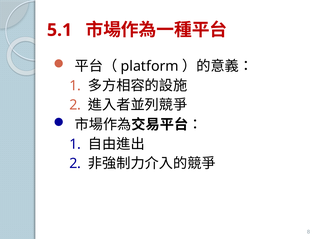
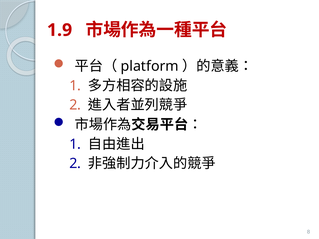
5.1: 5.1 -> 1.9 (60, 30)
